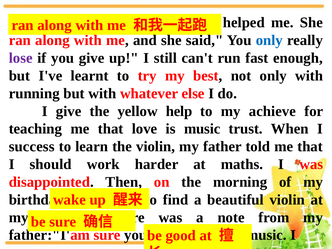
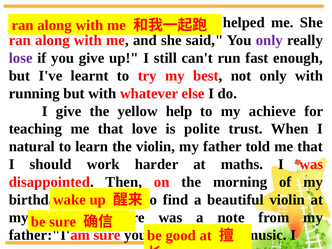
only colour: blue -> purple (269, 40)
is music: music -> polite (202, 129)
success: success -> natural (32, 147)
